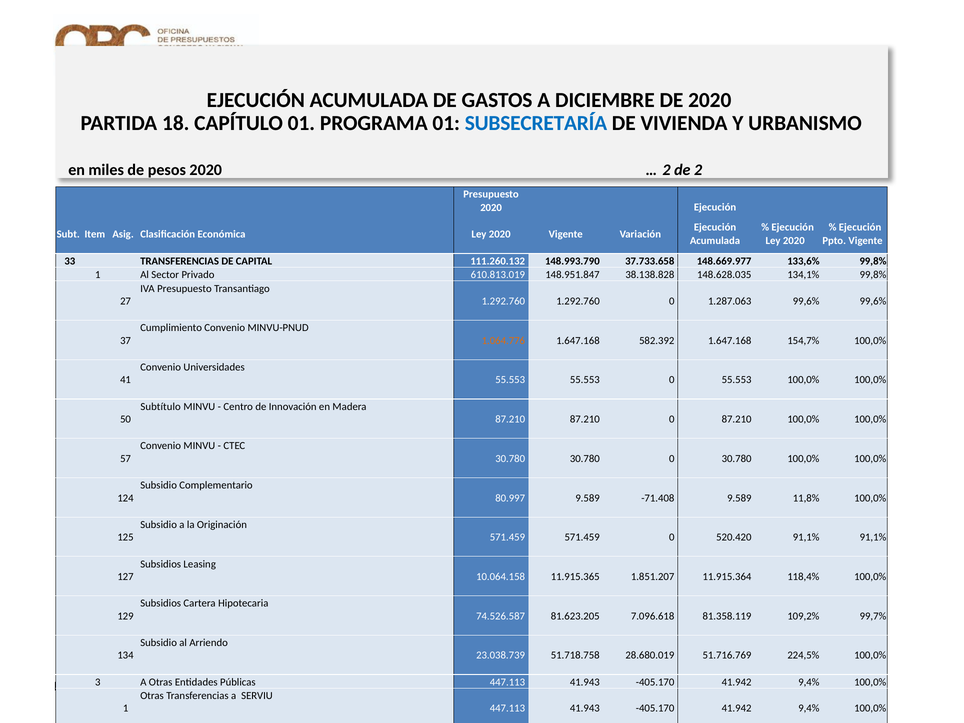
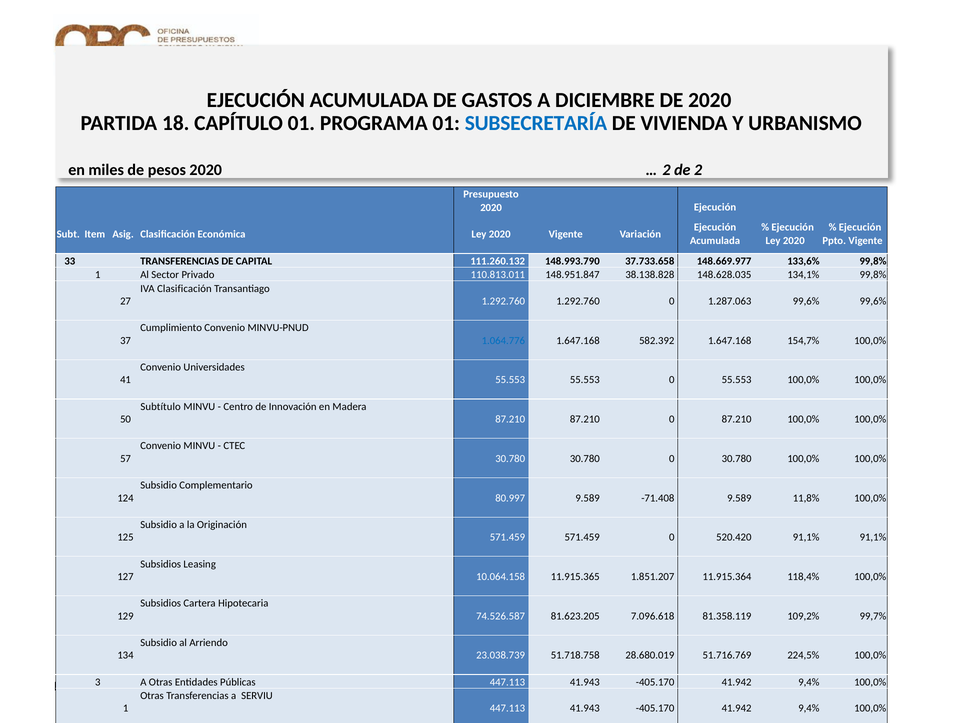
610.813.019: 610.813.019 -> 110.813.011 (498, 275)
IVA Presupuesto: Presupuesto -> Clasificación (184, 288)
1.064.776 colour: orange -> blue (503, 341)
